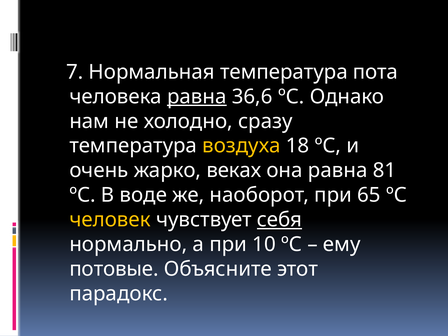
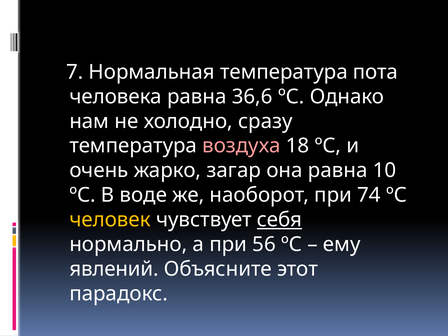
равна underline: present -> none (197, 97)
воздуха colour: yellow -> pink (241, 146)
веках: веках -> загар (234, 171)
81: 81 -> 10 (385, 171)
65: 65 -> 74 (369, 195)
10: 10 -> 56 (264, 244)
потовые: потовые -> явлений (114, 269)
